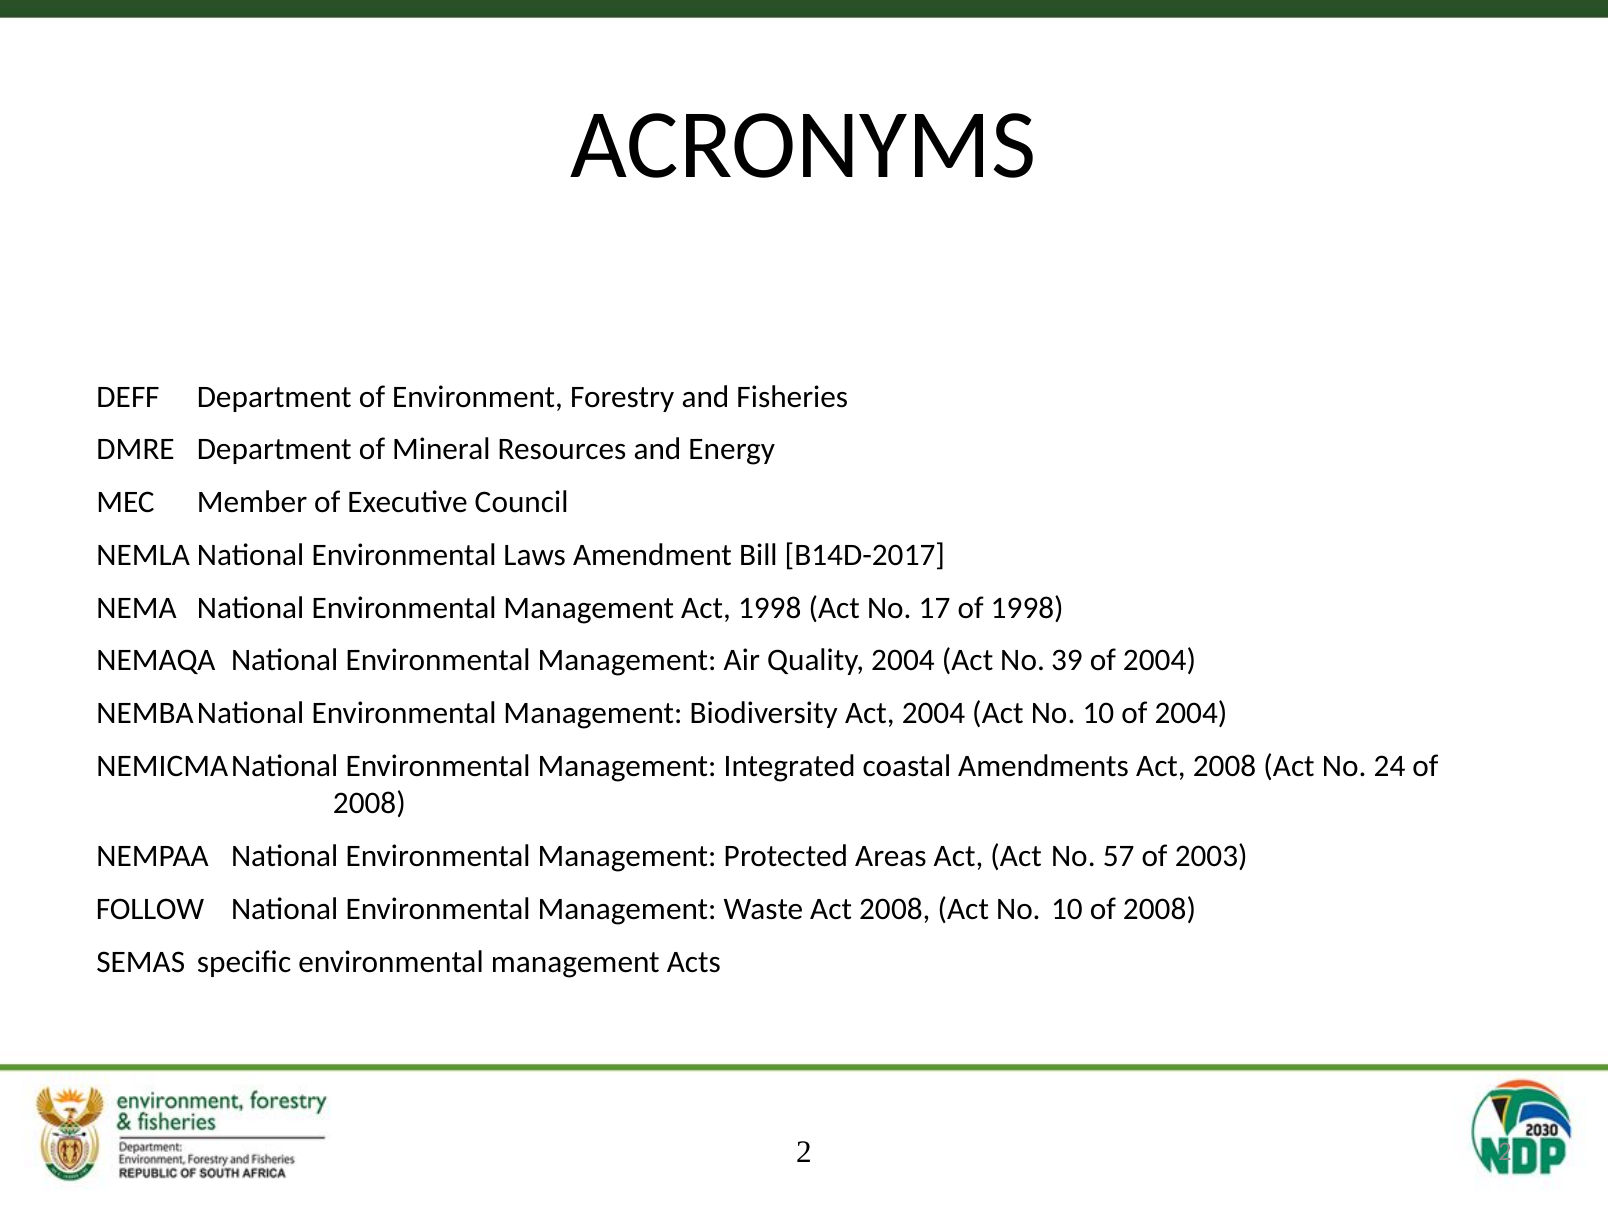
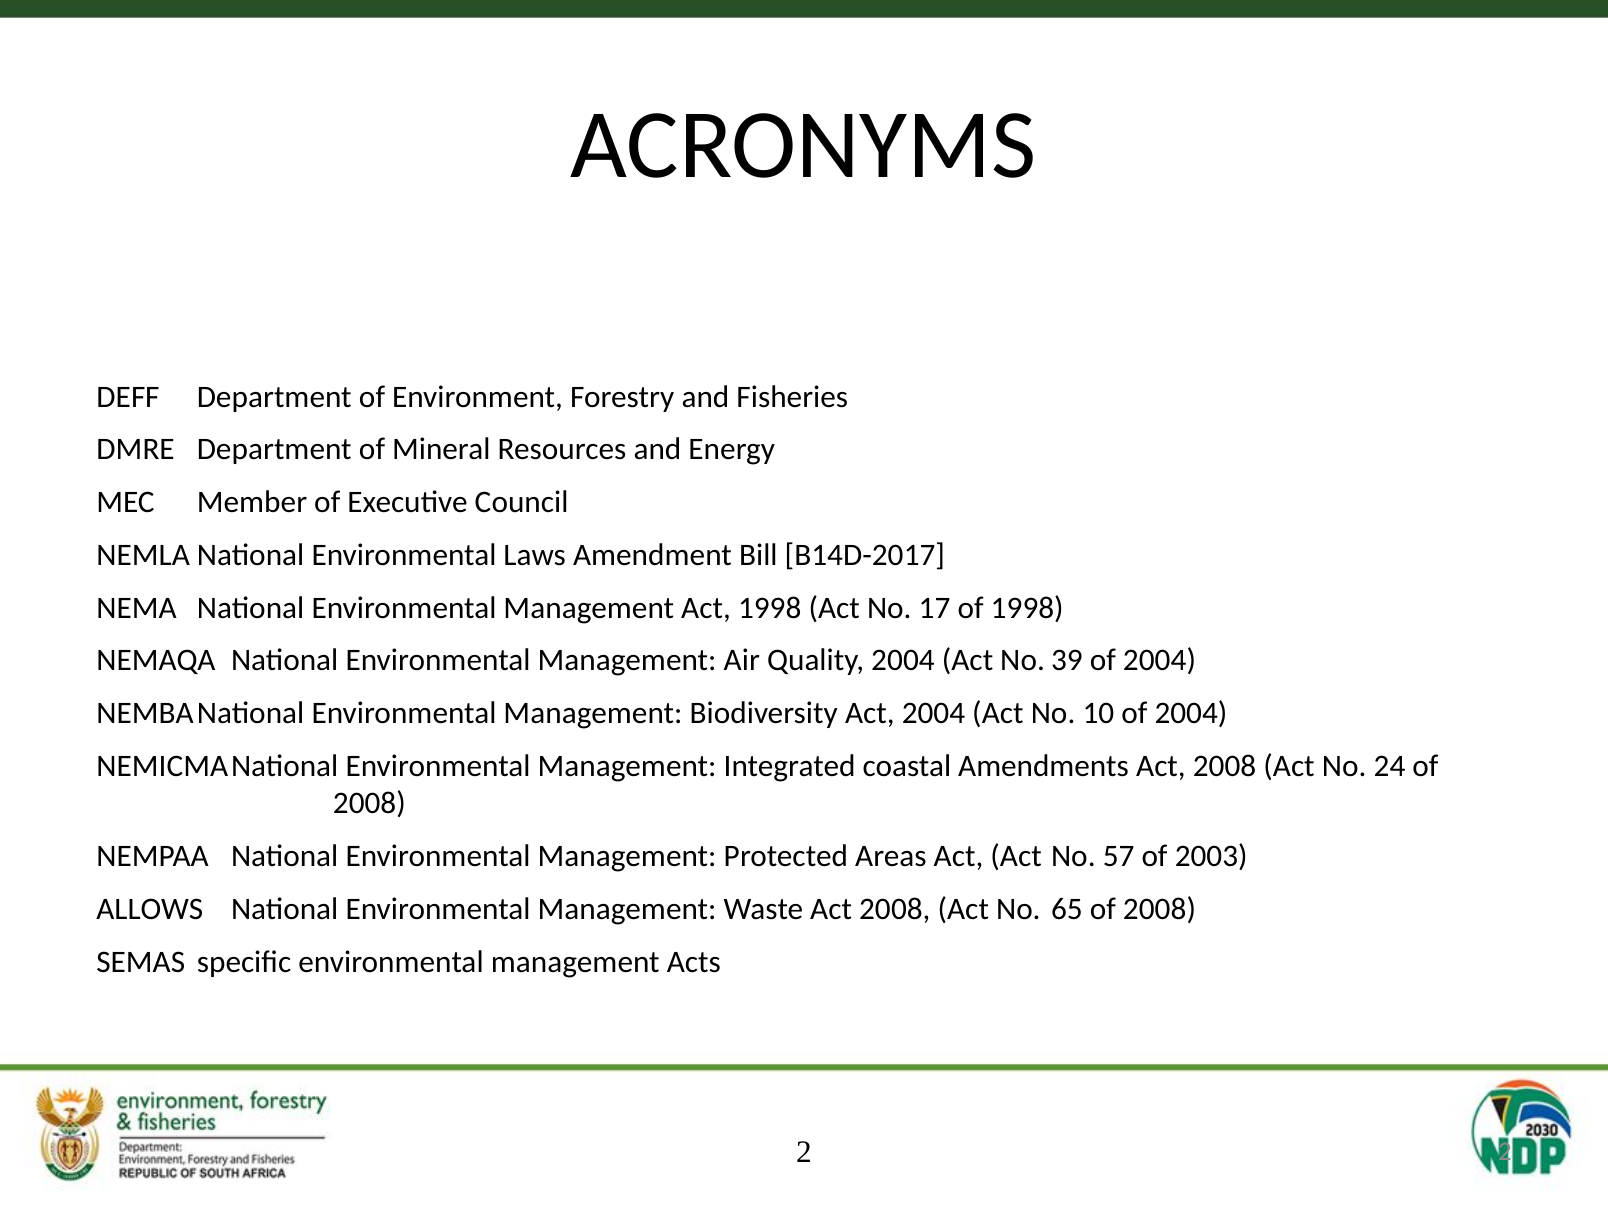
FOLLOW: FOLLOW -> ALLOWS (150, 909)
2008 Act No 10: 10 -> 65 (1067, 909)
